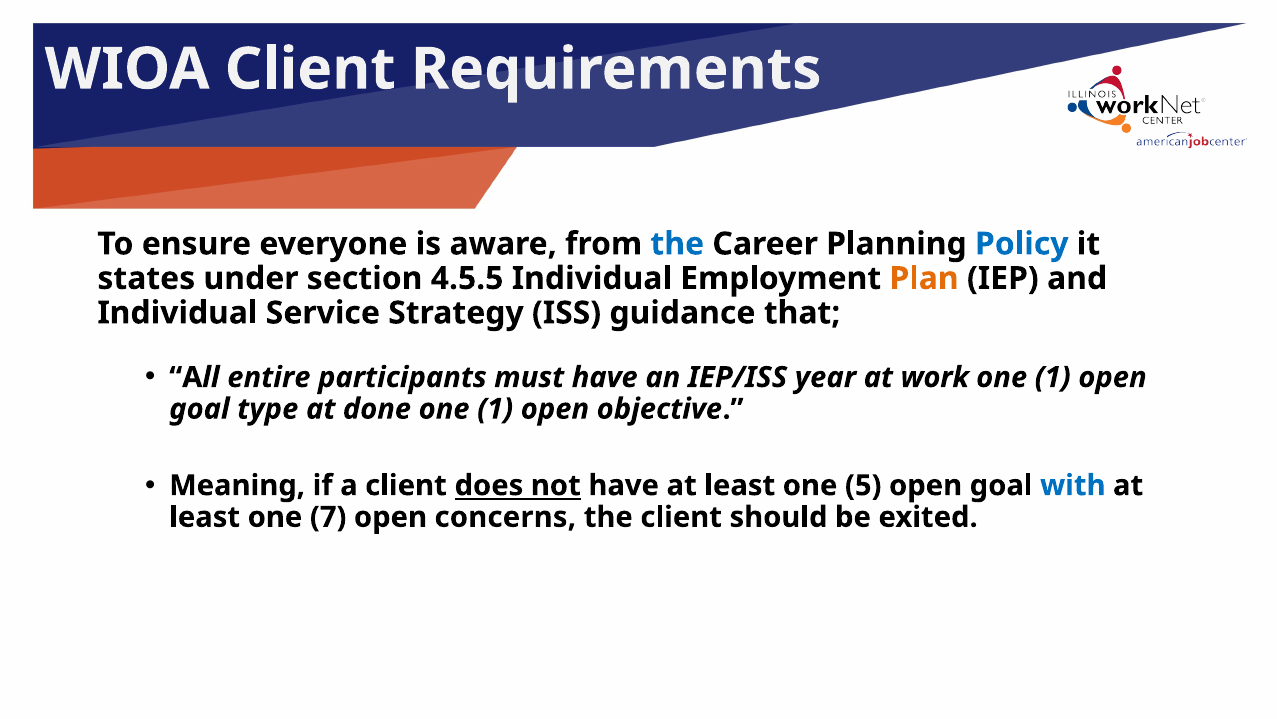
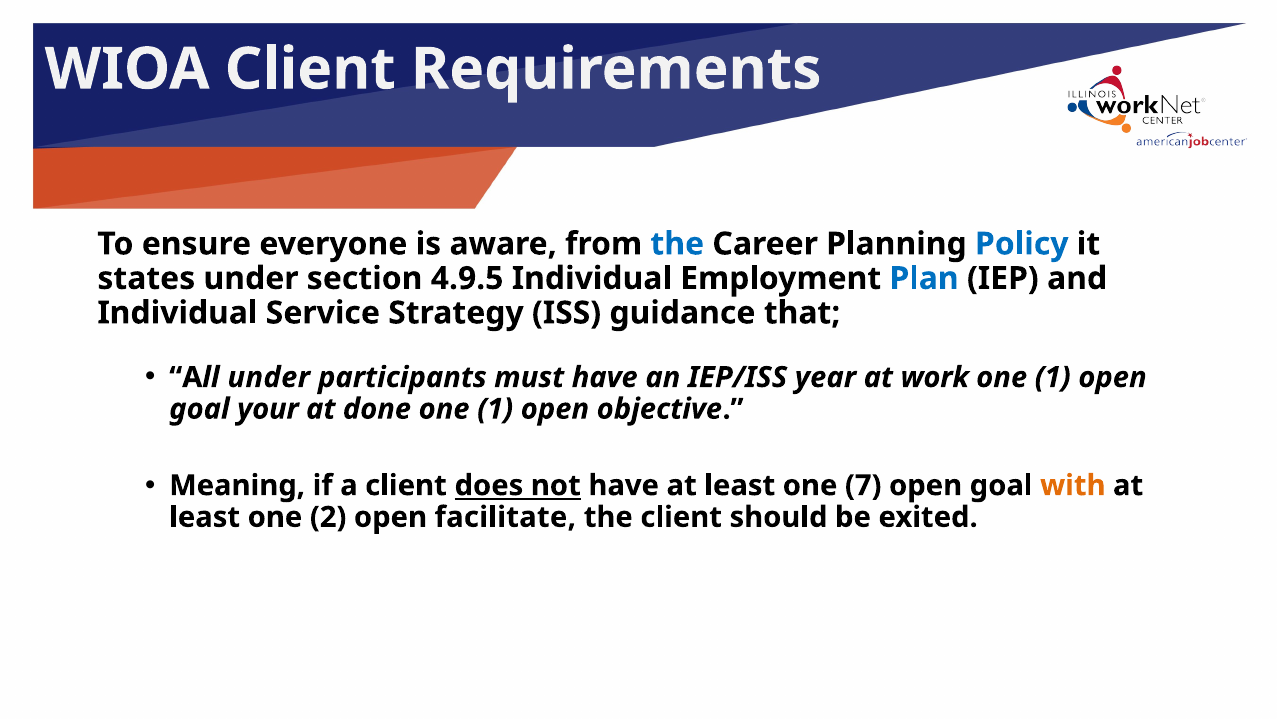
4.5.5: 4.5.5 -> 4.9.5 (467, 278)
Plan colour: orange -> blue (924, 278)
All entire: entire -> under (269, 377)
type: type -> your (268, 409)
5: 5 -> 7 (863, 485)
with colour: blue -> orange (1073, 485)
7: 7 -> 2 (328, 517)
concerns: concerns -> facilitate (505, 517)
